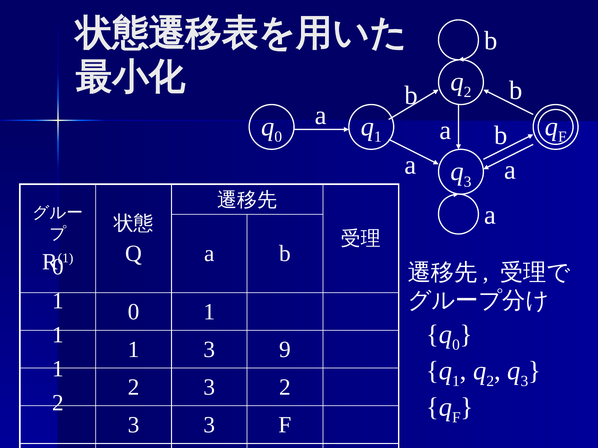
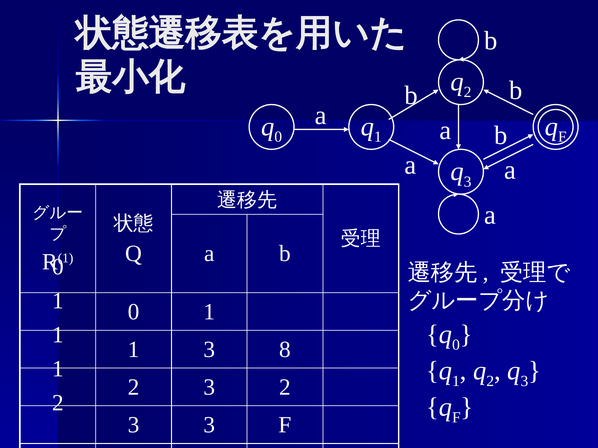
9: 9 -> 8 (285, 350)
